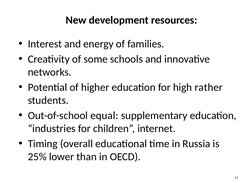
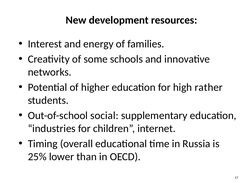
equal: equal -> social (104, 116)
